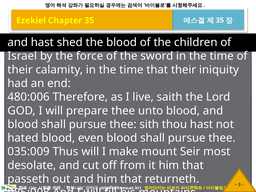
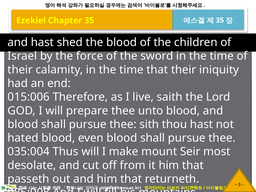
480:006: 480:006 -> 015:006 (29, 97)
035:009: 035:009 -> 035:004 (29, 152)
